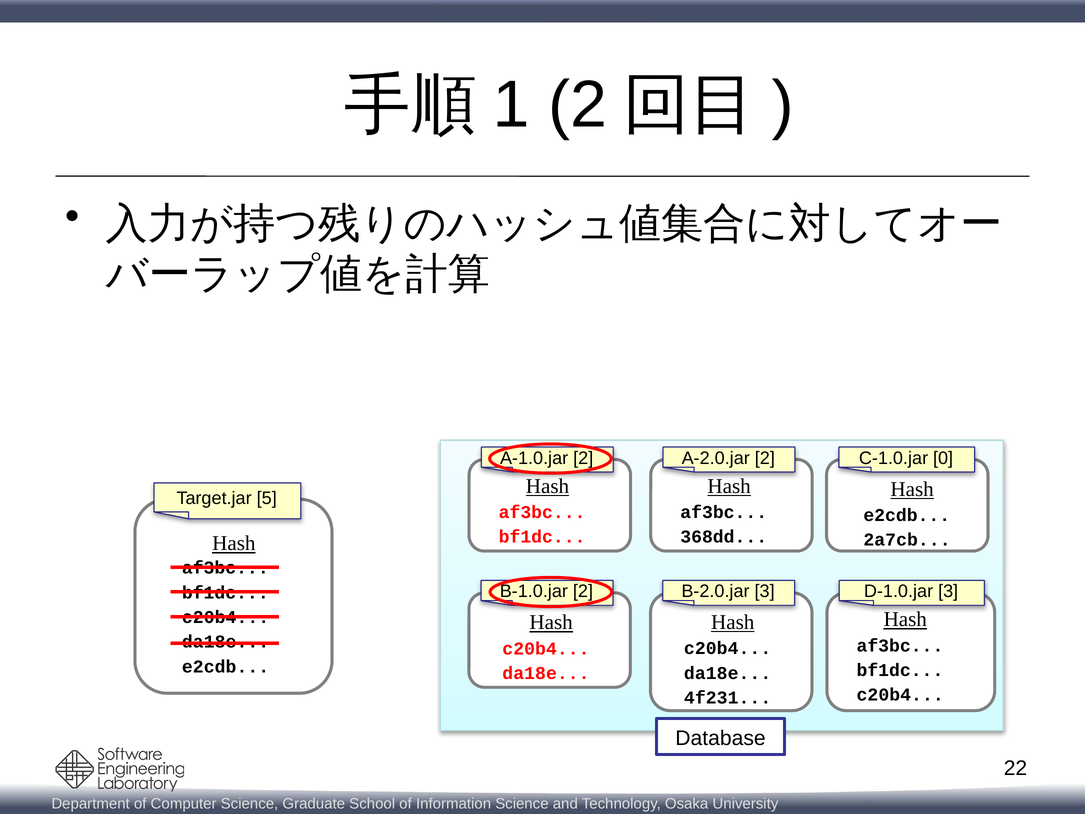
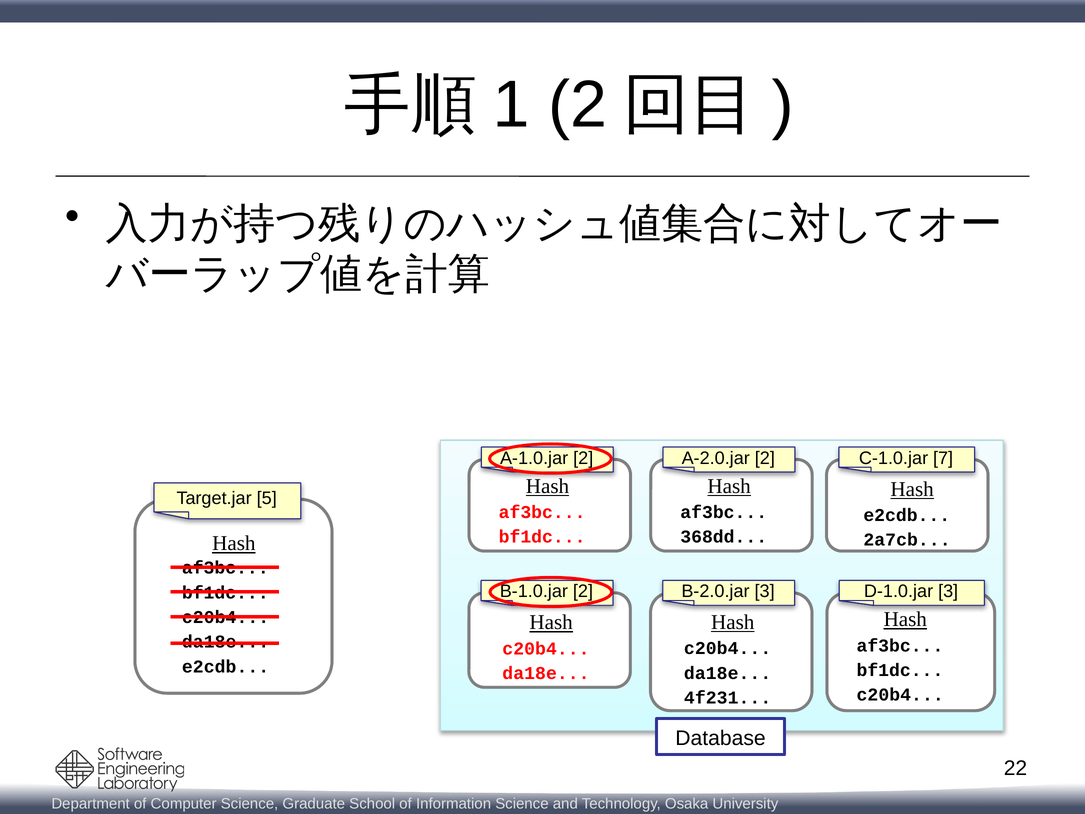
0: 0 -> 7 (943, 458)
